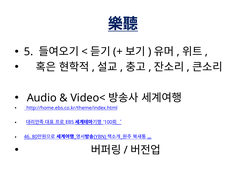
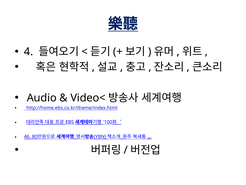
5: 5 -> 4 (29, 52)
